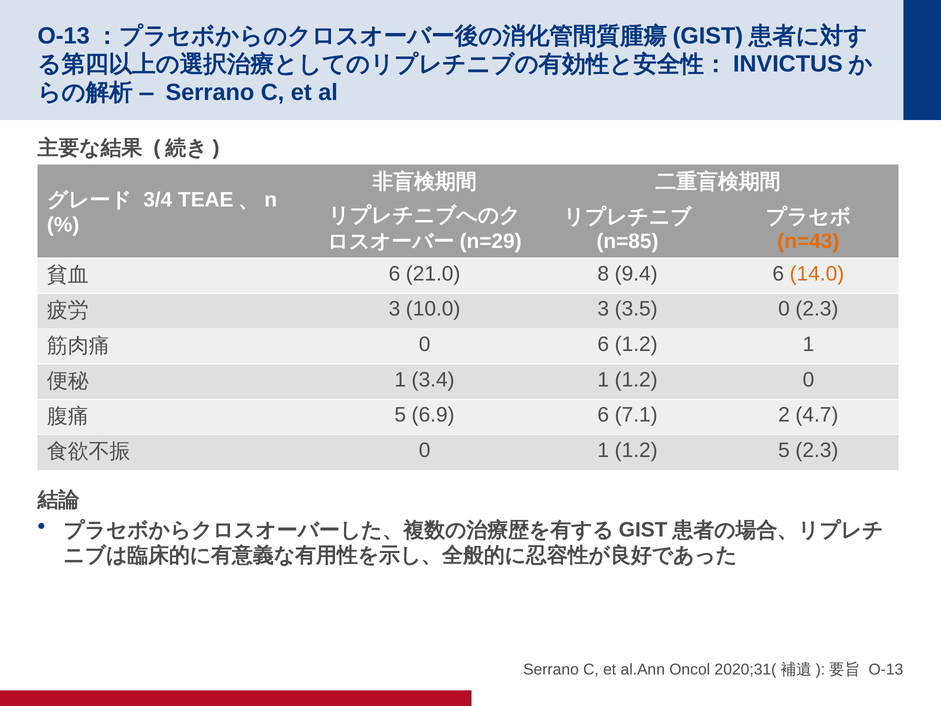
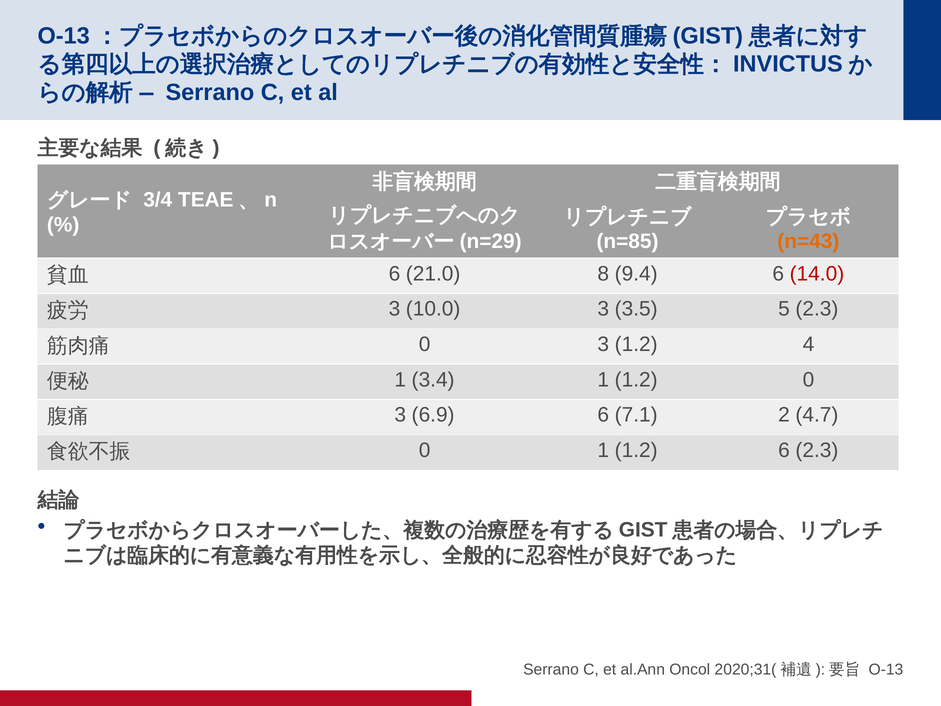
14.0 colour: orange -> red (817, 274)
3.5 0: 0 -> 5 (784, 309)
0 6: 6 -> 3 (603, 344)
1.2 1: 1 -> 4 (808, 344)
5: 5 -> 3 (400, 415)
1.2 5: 5 -> 6 (784, 450)
